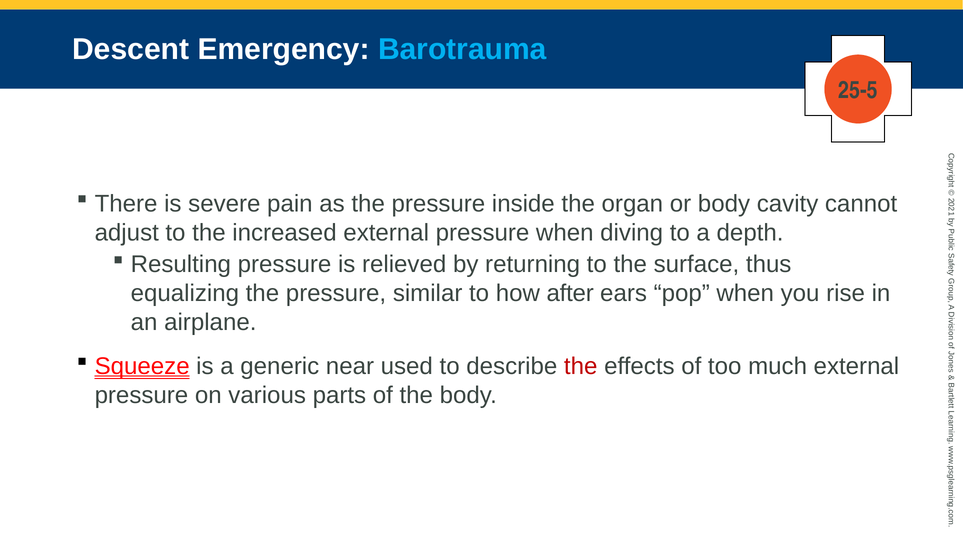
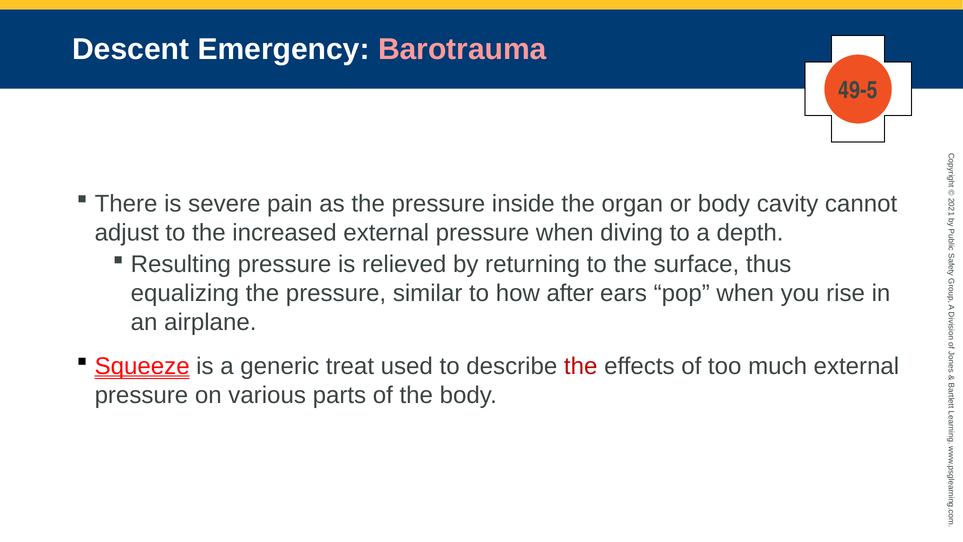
Barotrauma colour: light blue -> pink (462, 49)
25-5: 25-5 -> 49-5 (858, 90)
near: near -> treat (350, 366)
